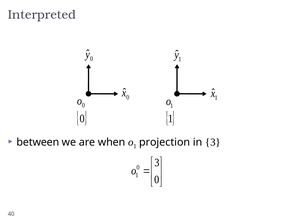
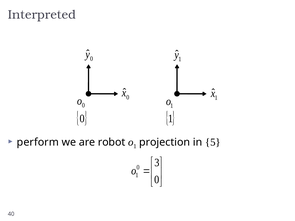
between: between -> perform (38, 142)
when: when -> robot (112, 142)
in 3: 3 -> 5 (213, 142)
